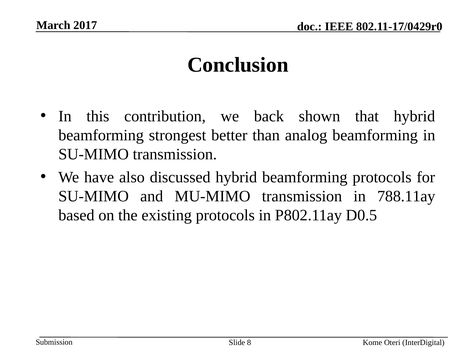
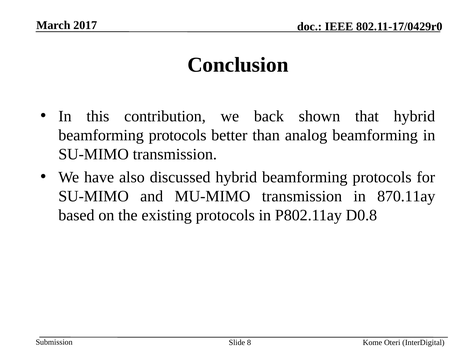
strongest: strongest -> protocols (178, 135)
788.11ay: 788.11ay -> 870.11ay (406, 196)
D0.5: D0.5 -> D0.8 (361, 215)
